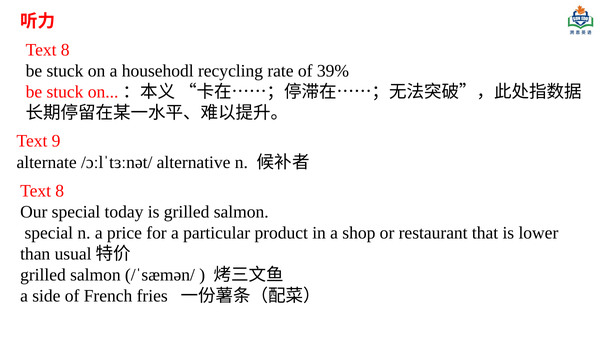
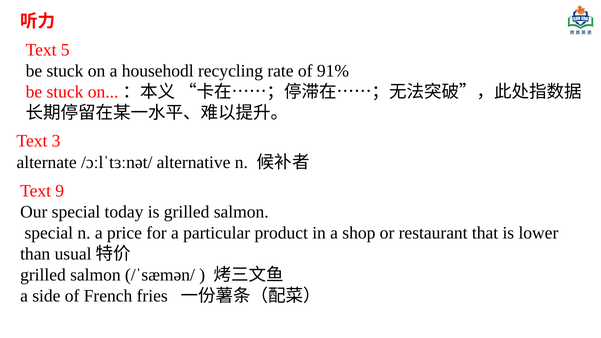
8: 8 -> 5 (65, 50)
39%: 39% -> 91% (333, 71)
9: 9 -> 3 (56, 141)
8: 8 -> 9 (60, 191)
